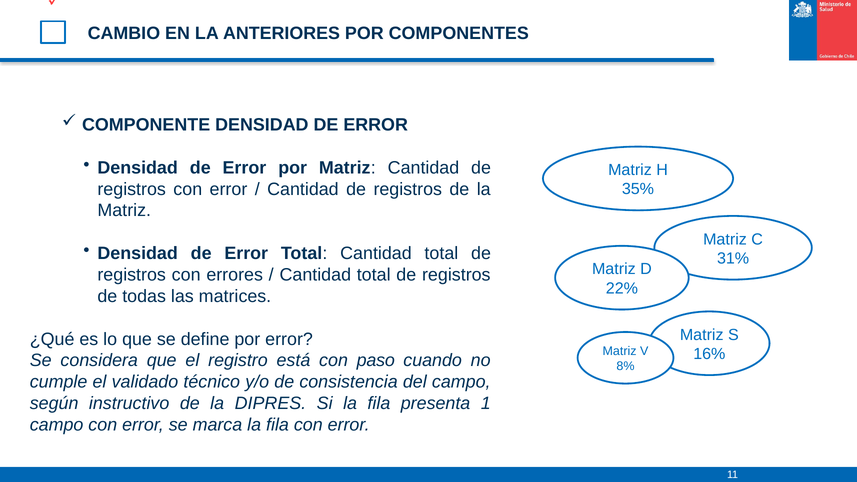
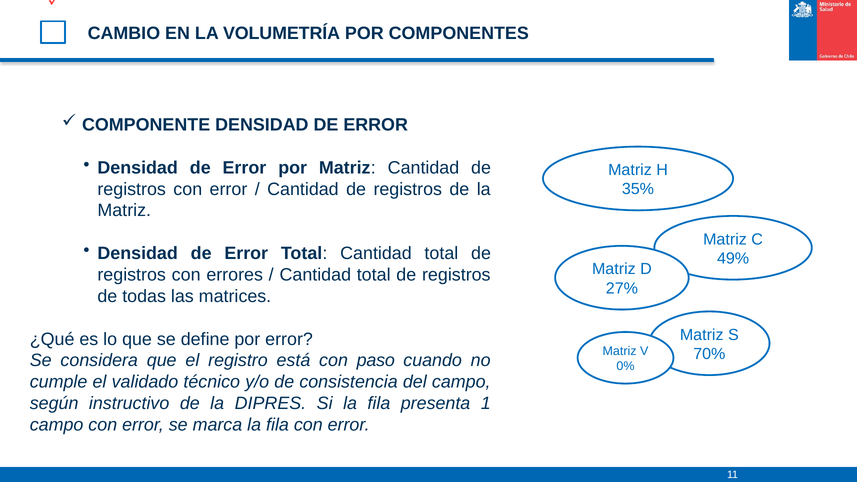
ANTERIORES: ANTERIORES -> VOLUMETRÍA (282, 33)
31%: 31% -> 49% (733, 259)
22%: 22% -> 27% (622, 288)
16%: 16% -> 70% (709, 354)
8%: 8% -> 0% (626, 366)
